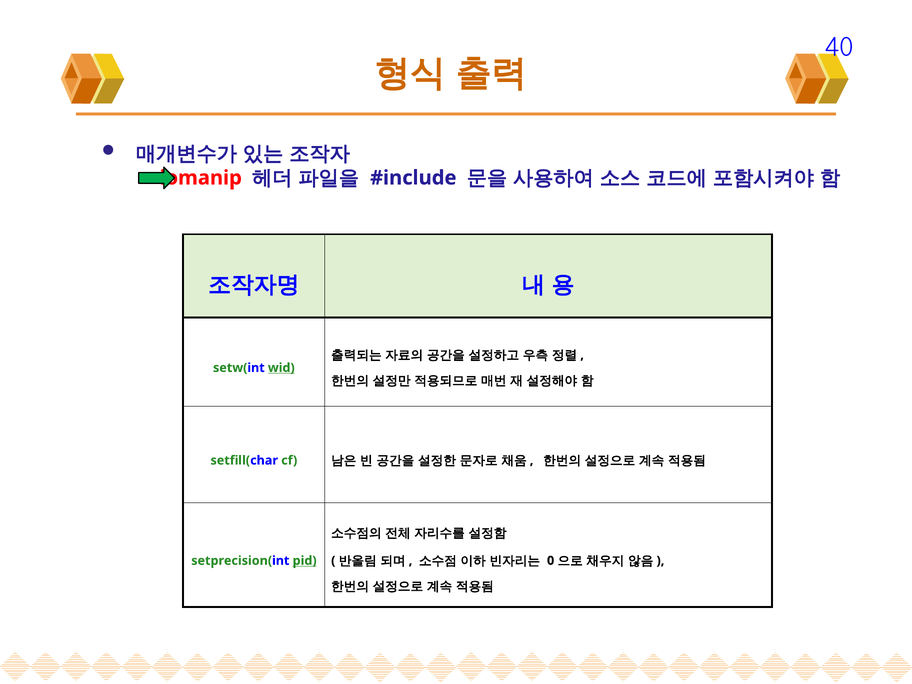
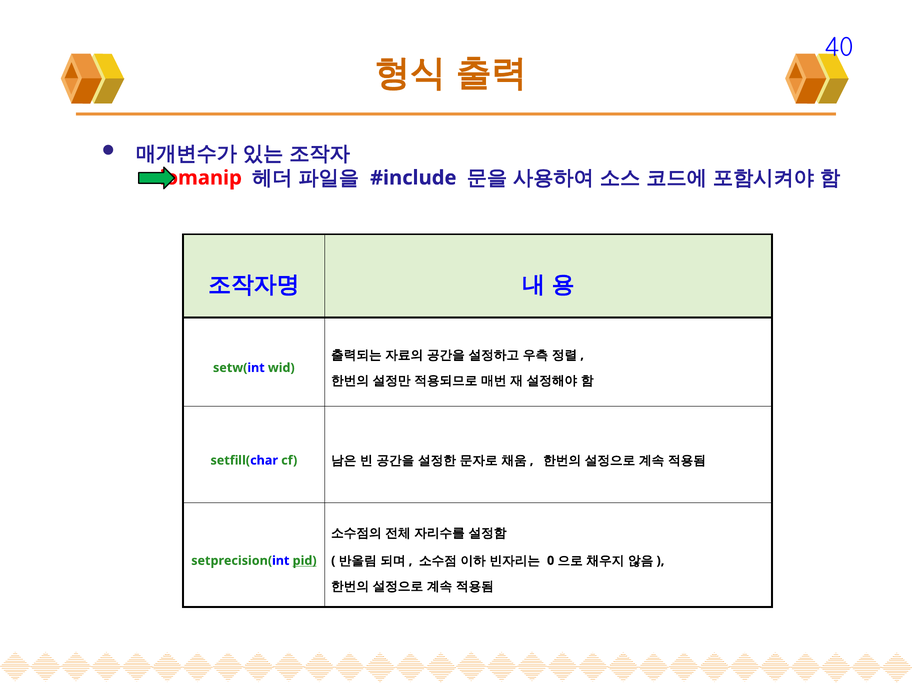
wid underline: present -> none (281, 368)
